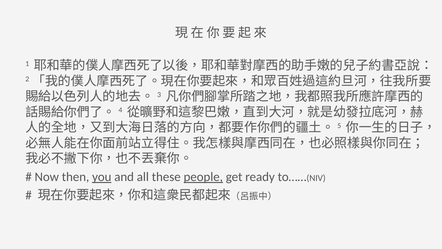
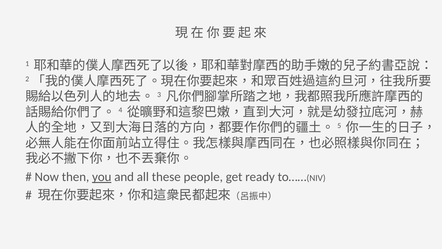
people underline: present -> none (203, 177)
